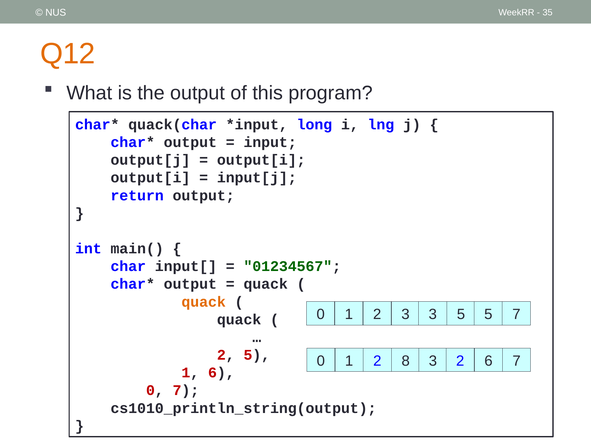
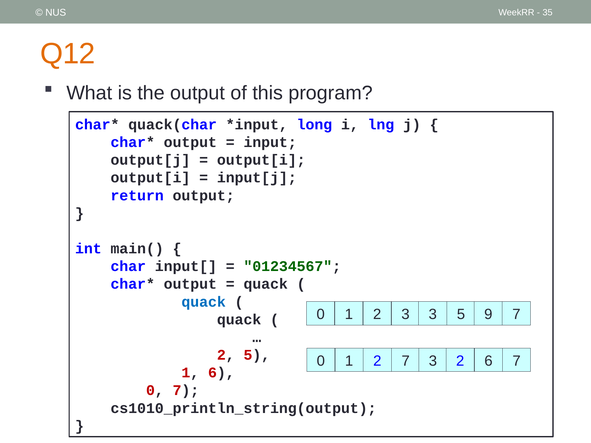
quack colour: orange -> blue (204, 302)
5 5: 5 -> 9 (488, 315)
2 8: 8 -> 7 (406, 361)
